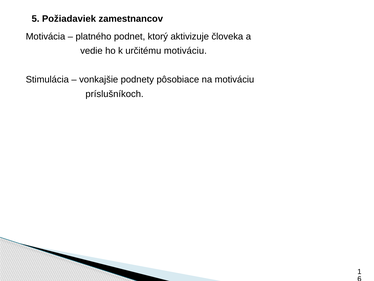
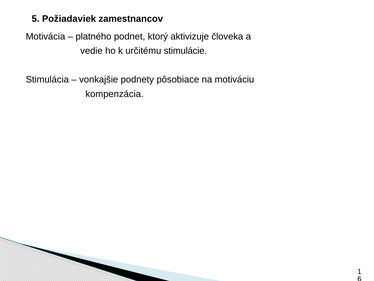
určitému motiváciu: motiváciu -> stimulácie (185, 51)
príslušníkoch: príslušníkoch -> kompenzácia (115, 94)
